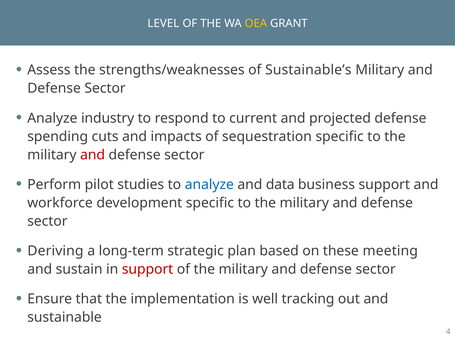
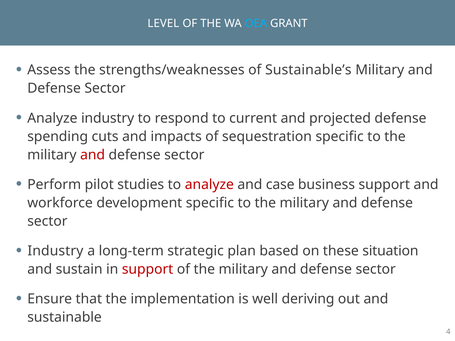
OEA colour: yellow -> light blue (256, 24)
analyze colour: blue -> red (209, 185)
data: data -> case (280, 185)
Deriving: Deriving -> Industry (55, 251)
meeting: meeting -> situation (390, 251)
tracking: tracking -> deriving (308, 299)
